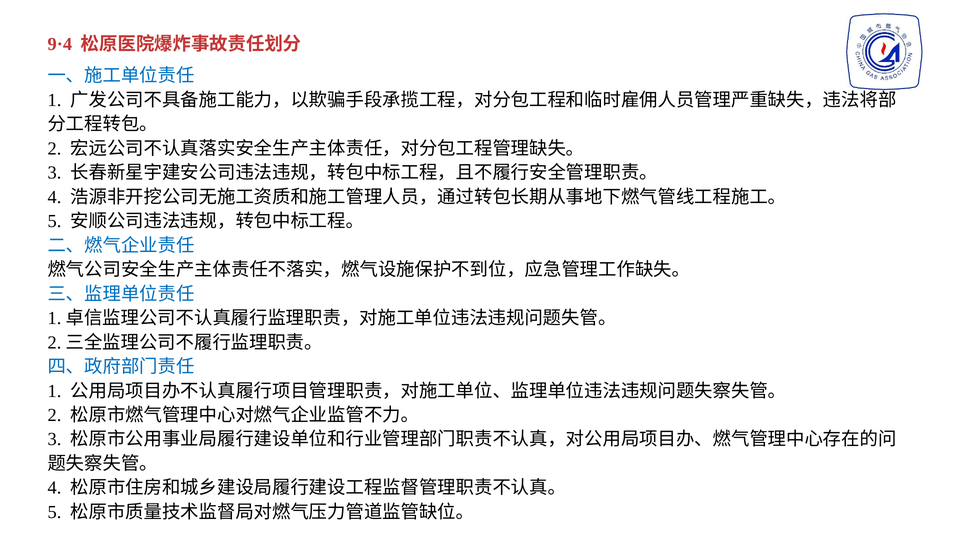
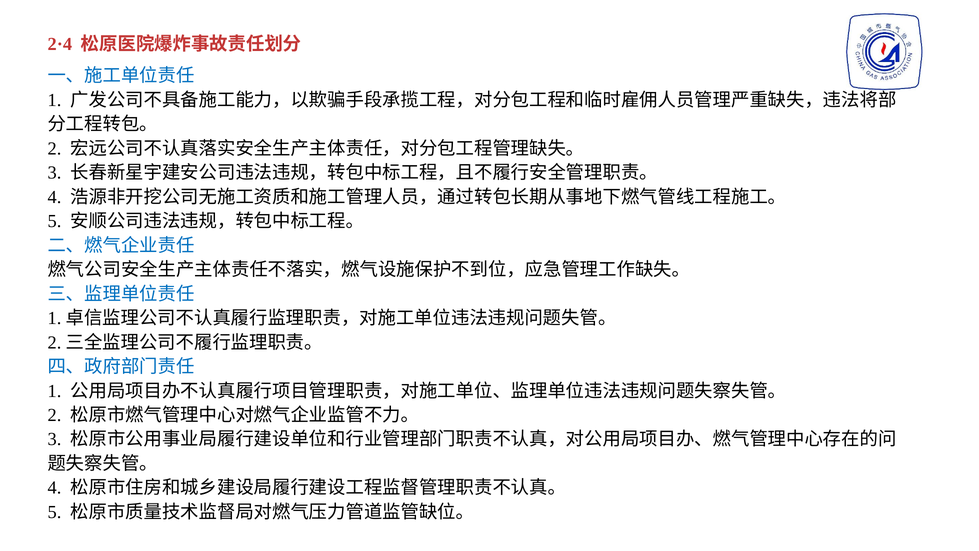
9·4: 9·4 -> 2·4 (60, 44)
